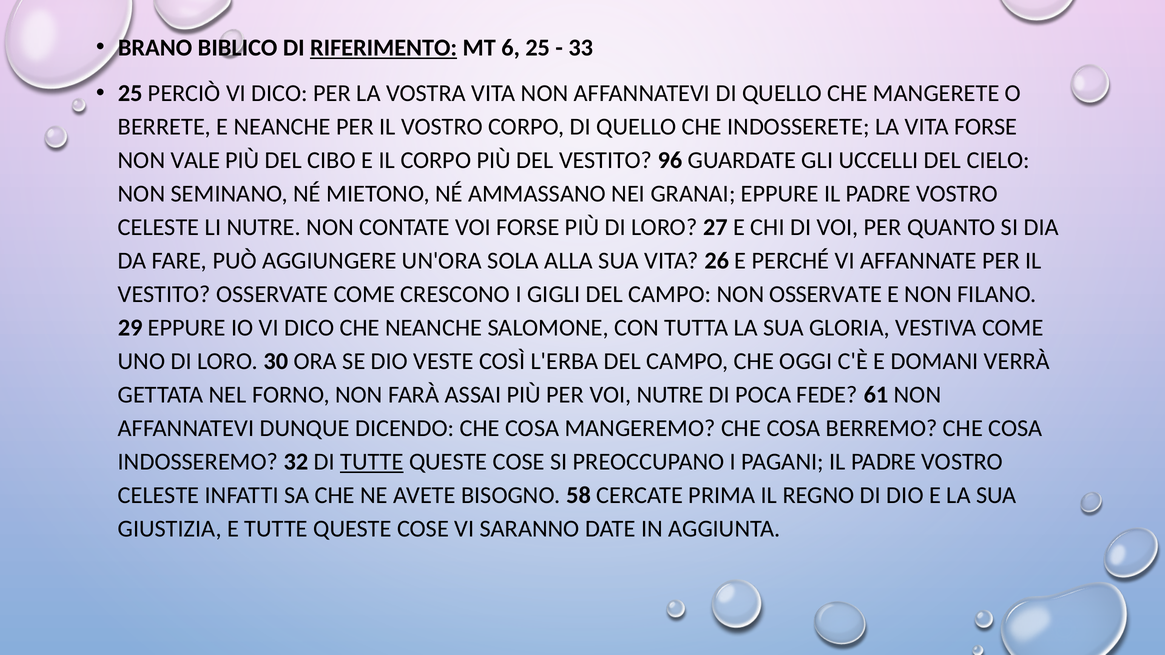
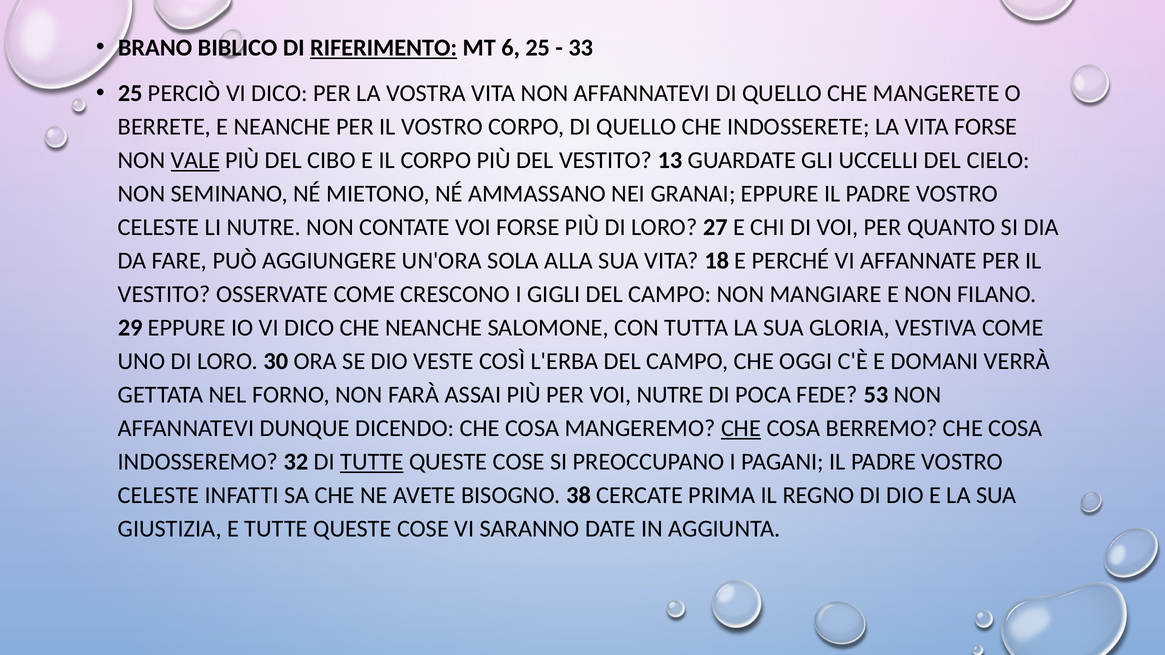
VALE underline: none -> present (195, 161)
96: 96 -> 13 (670, 161)
26: 26 -> 18 (717, 261)
NON OSSERVATE: OSSERVATE -> MANGIARE (826, 295)
61: 61 -> 53 (876, 395)
CHE underline: none -> present (741, 429)
58: 58 -> 38 (579, 496)
